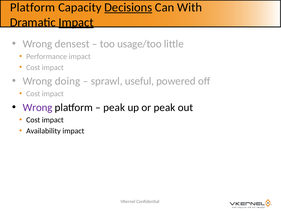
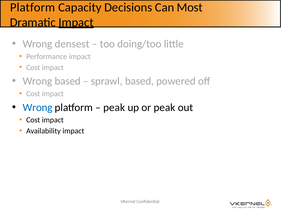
Decisions underline: present -> none (128, 7)
With: With -> Most (190, 7)
usage/too: usage/too -> doing/too (139, 44)
Wrong doing: doing -> based (68, 81)
sprawl useful: useful -> based (139, 81)
Wrong colour: purple -> blue (38, 107)
